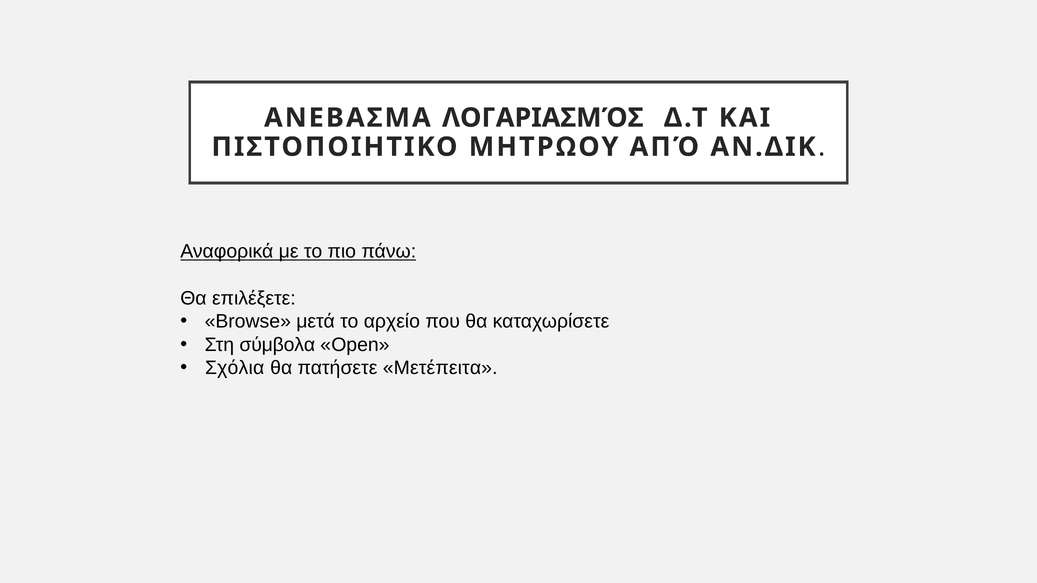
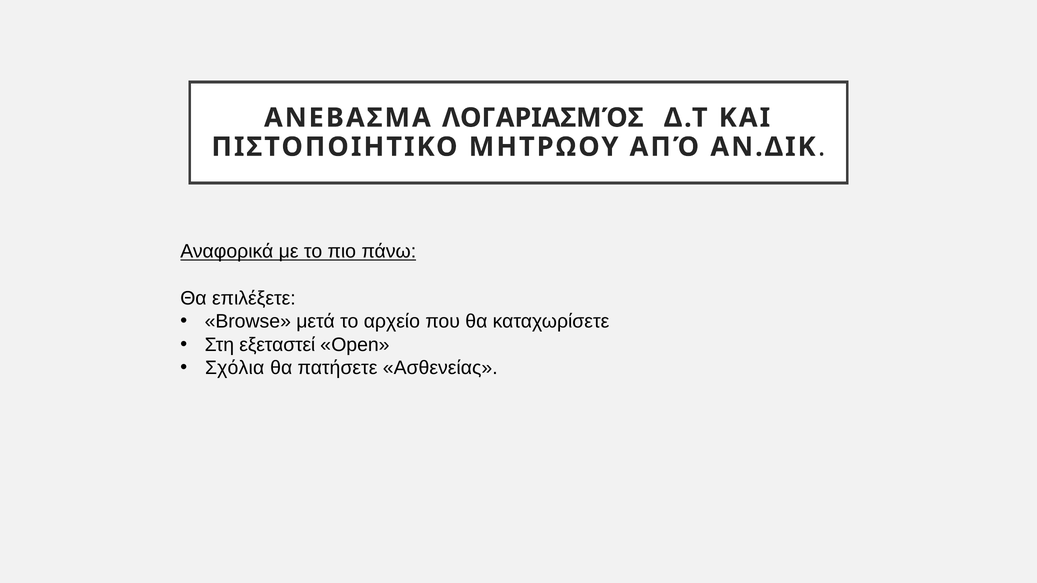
σύμβολα: σύμβολα -> εξεταστεί (277, 345)
Μετέπειτα: Μετέπειτα -> Ασθενείας (440, 368)
